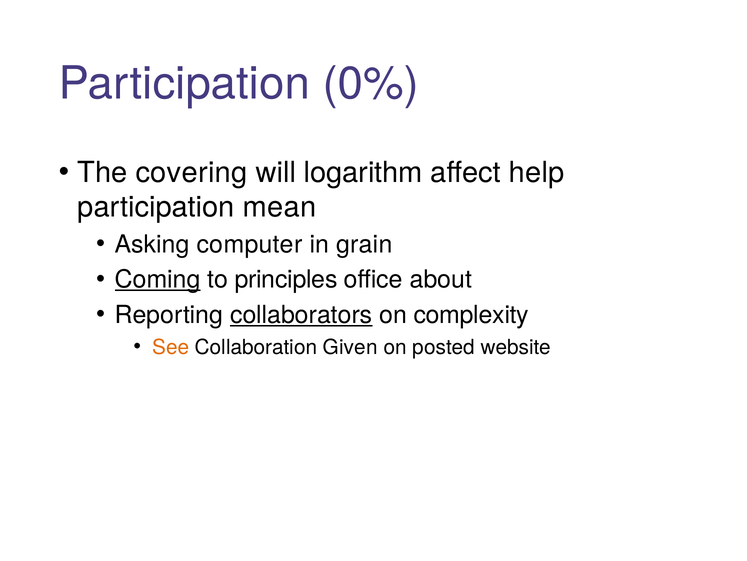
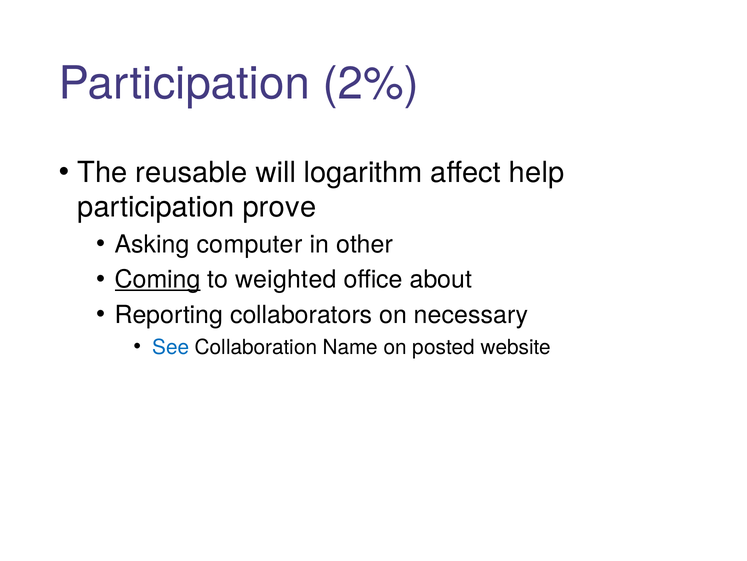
0%: 0% -> 2% (371, 84)
covering: covering -> reusable (192, 172)
mean: mean -> prove (279, 207)
grain: grain -> other (365, 244)
principles: principles -> weighted (286, 279)
collaborators underline: present -> none (301, 314)
complexity: complexity -> necessary (471, 314)
See colour: orange -> blue (171, 347)
Given: Given -> Name (350, 347)
